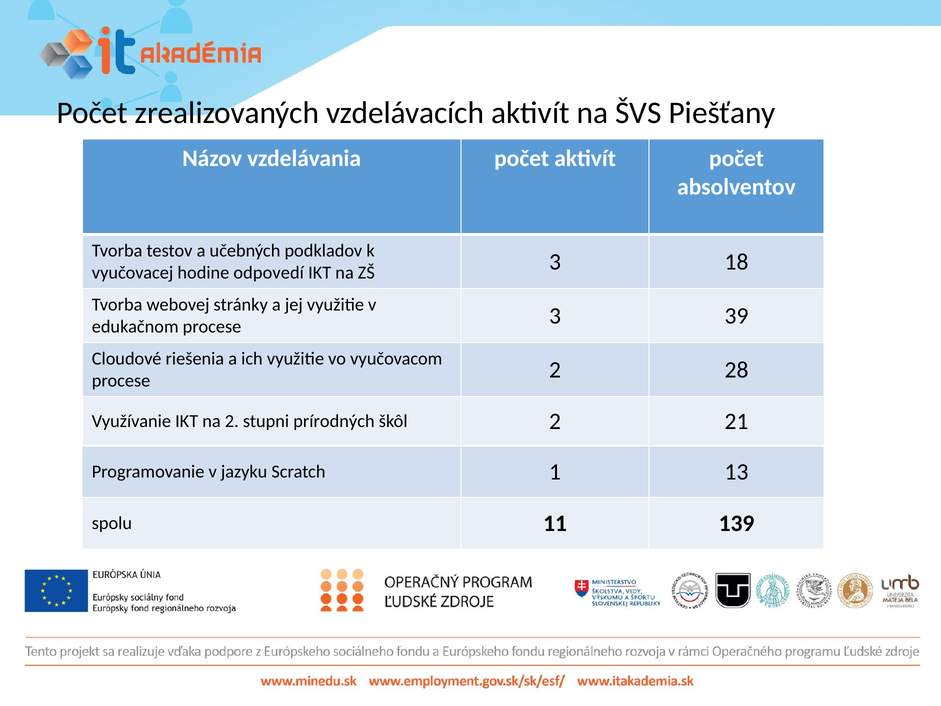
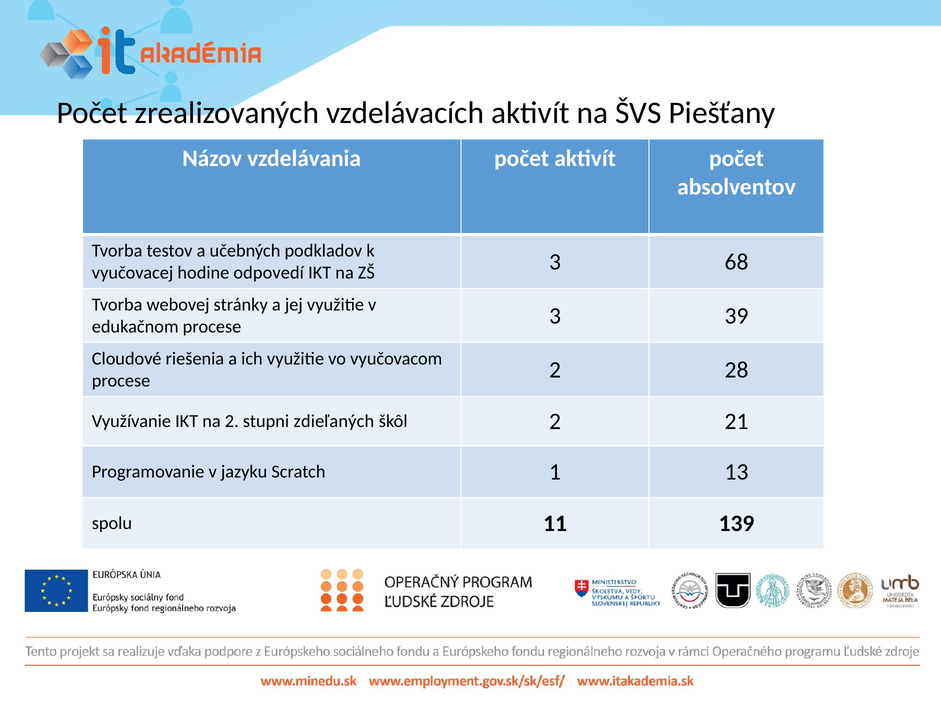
18: 18 -> 68 (737, 262)
prírodných: prírodných -> zdieľaných (334, 421)
